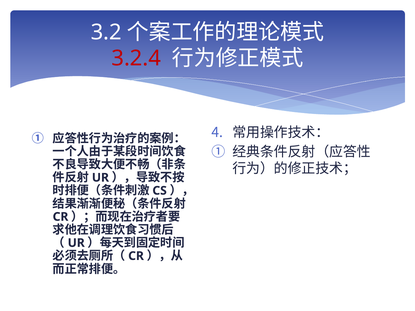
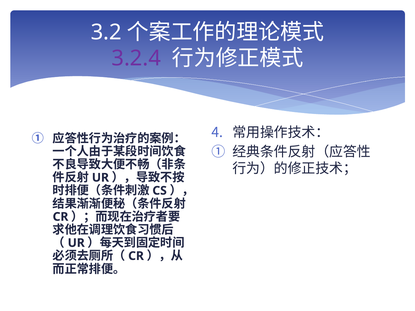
3.2.4 colour: red -> purple (136, 58)
